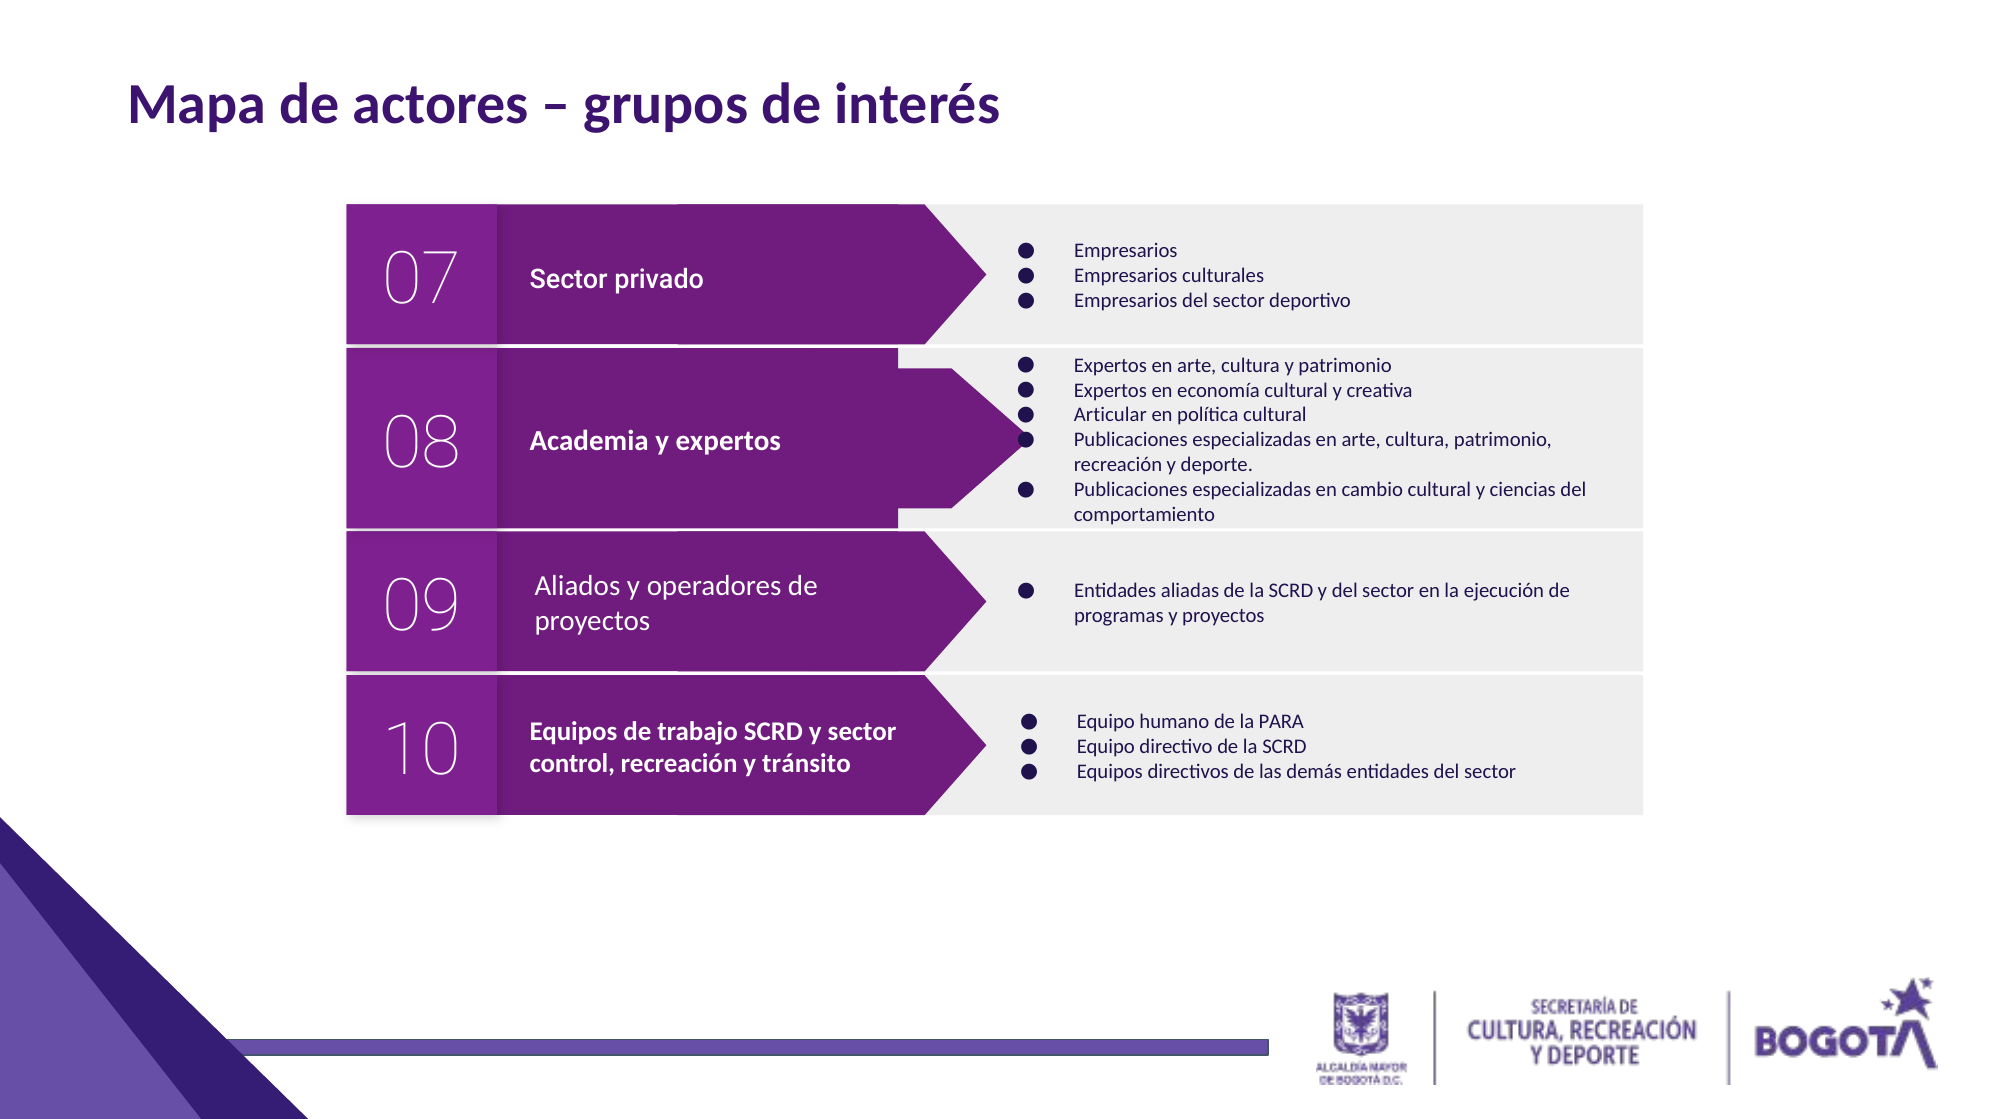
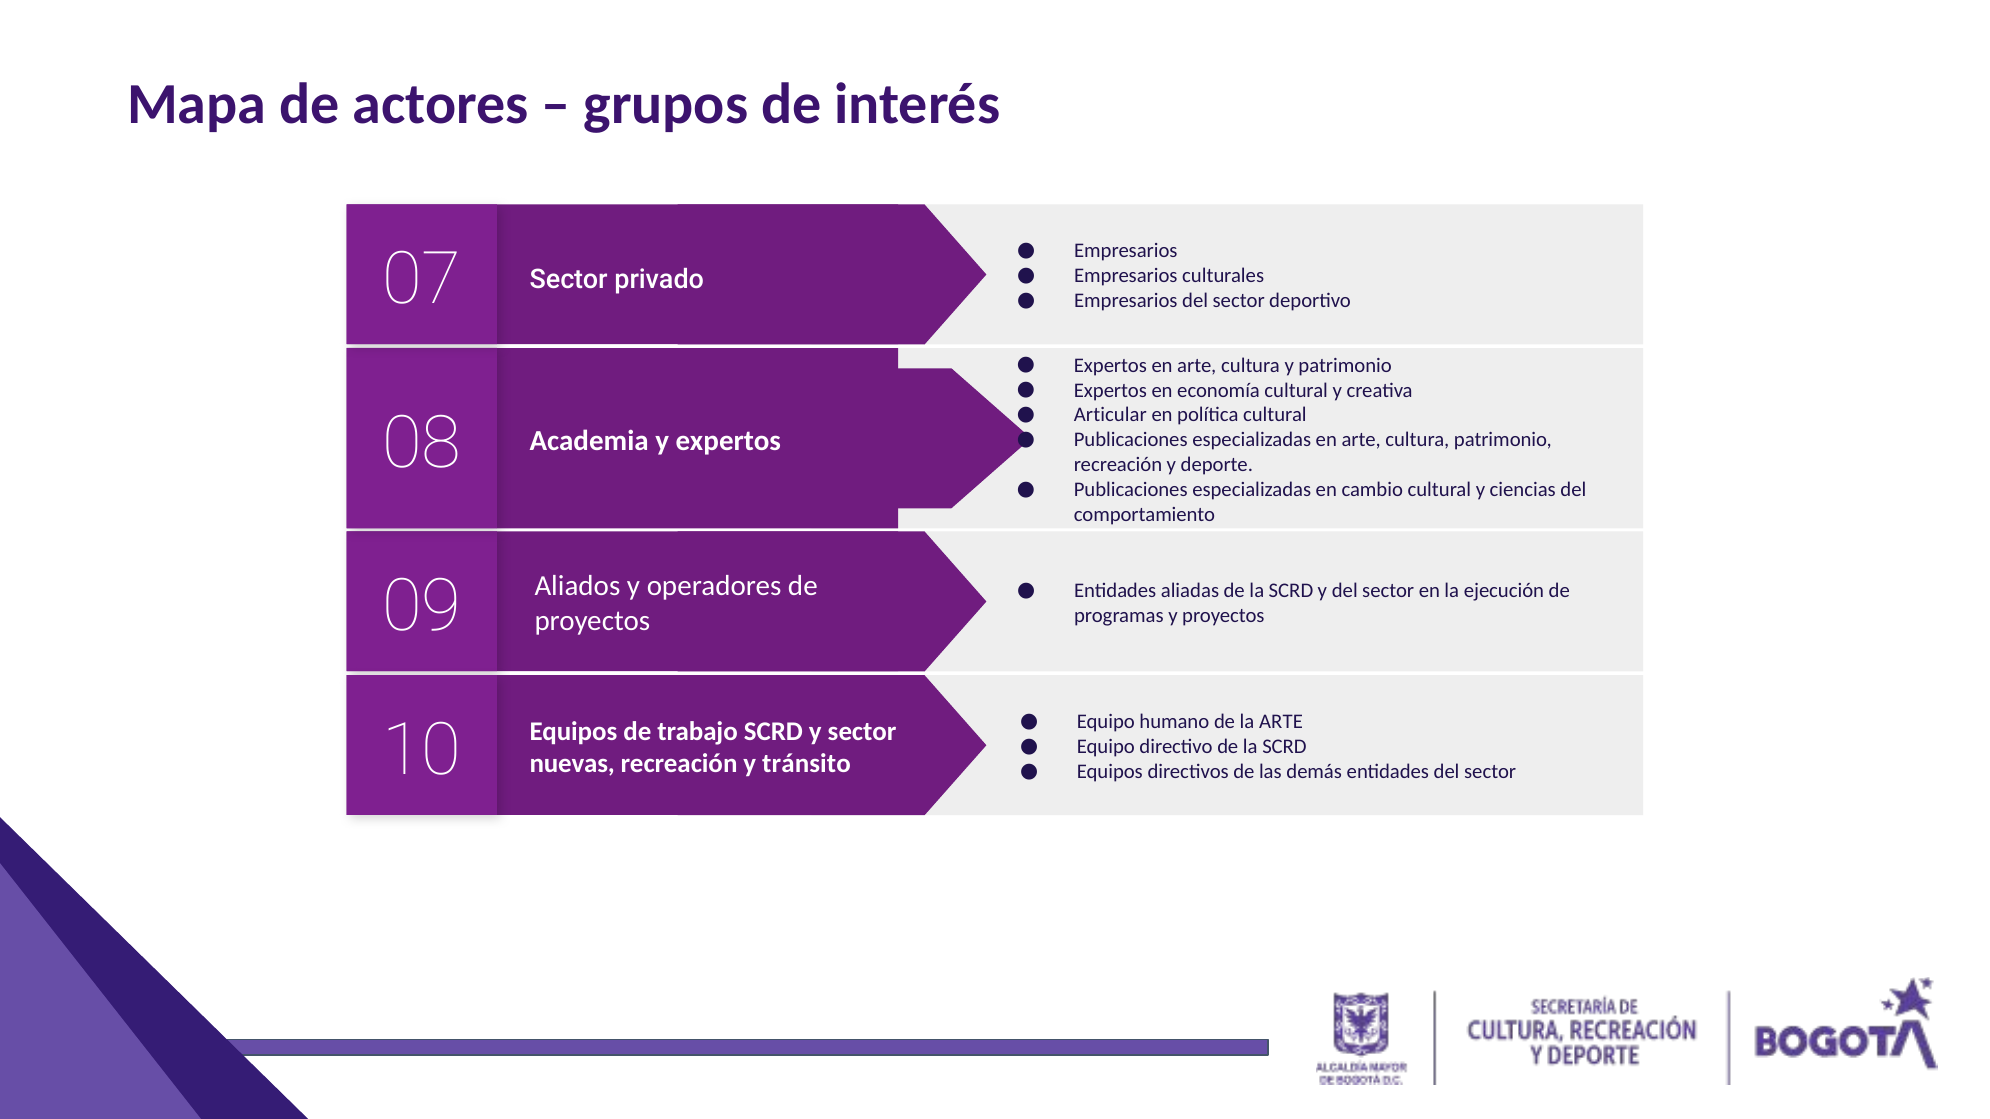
la PARA: PARA -> ARTE (1281, 722)
control: control -> nuevas (572, 764)
